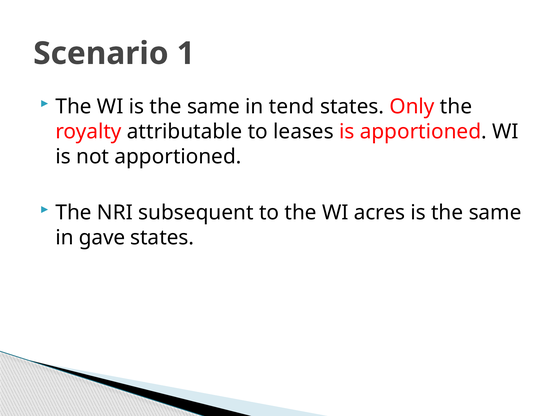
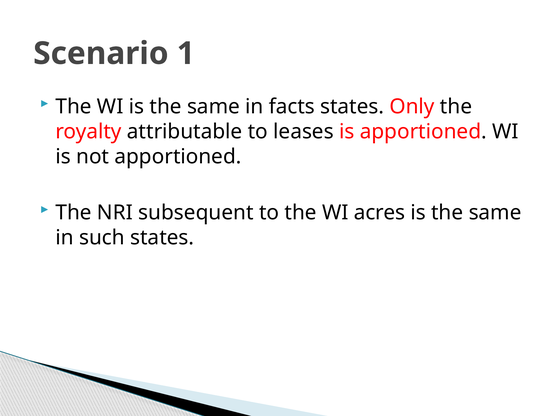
tend: tend -> facts (292, 107)
gave: gave -> such (102, 238)
